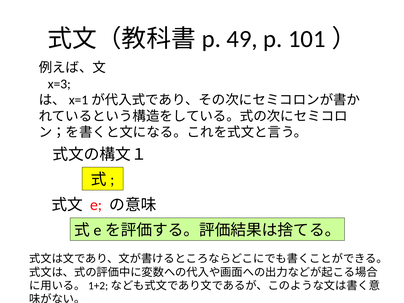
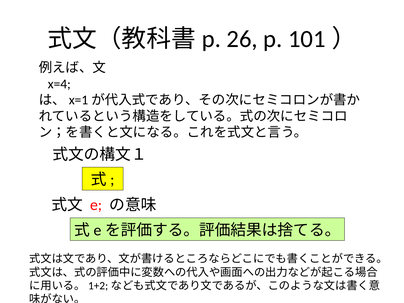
49: 49 -> 26 (242, 39)
x=3: x=3 -> x=4 (59, 84)
